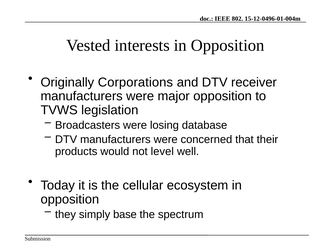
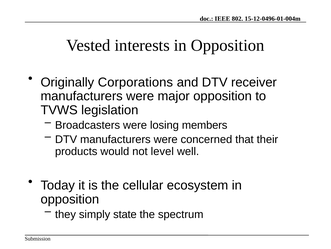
database: database -> members (205, 125)
base: base -> state (125, 214)
